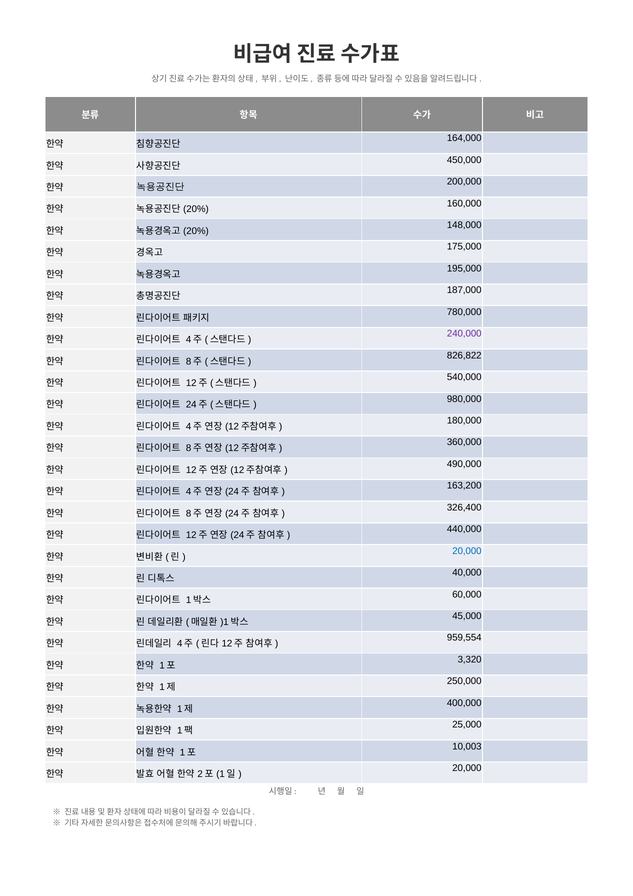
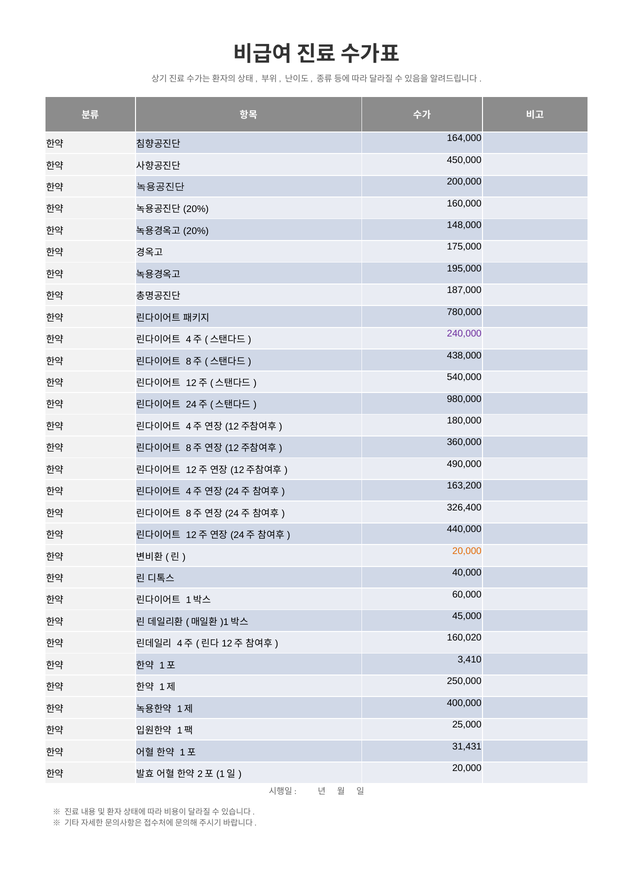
826,822: 826,822 -> 438,000 (464, 355)
20,000 colour: blue -> orange (467, 550)
959,554: 959,554 -> 160,020 (464, 637)
3,320: 3,320 -> 3,410 (470, 659)
10,003: 10,003 -> 31,431 (467, 746)
